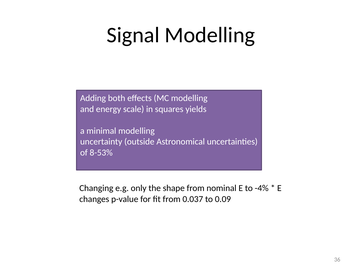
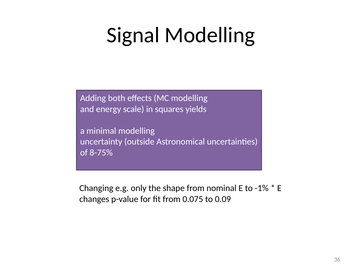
8-53%: 8-53% -> 8-75% (101, 152)
-4%: -4% -> -1% (262, 188)
0.037: 0.037 -> 0.075 (193, 199)
